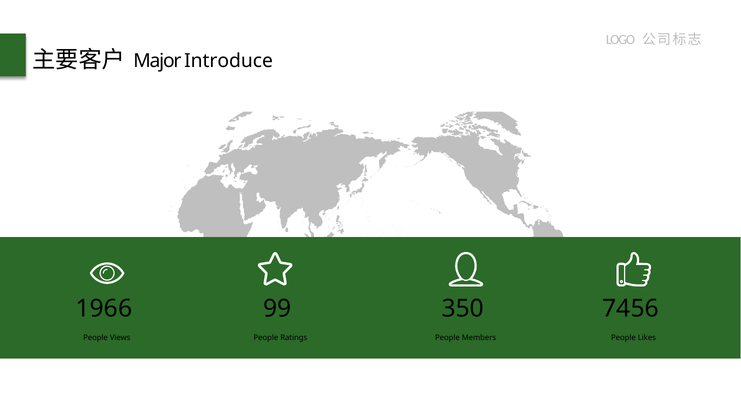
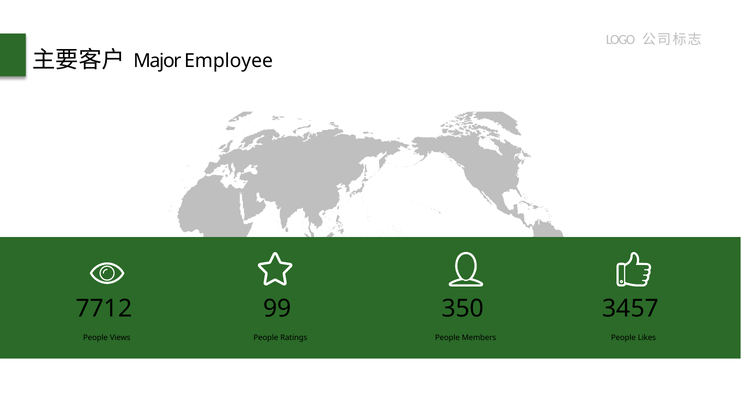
Introduce: Introduce -> Employee (229, 61)
1966: 1966 -> 7712 (104, 308)
7456: 7456 -> 3457 (631, 308)
